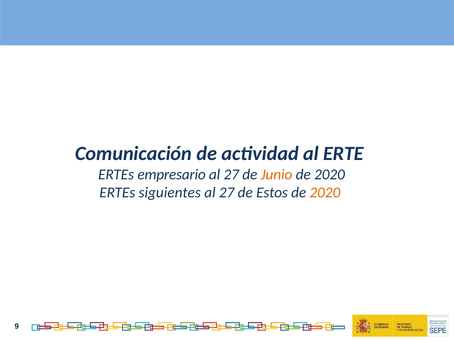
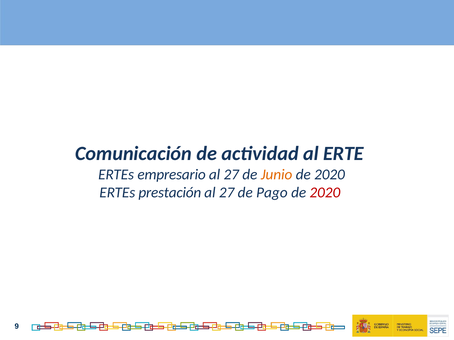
siguientes: siguientes -> prestación (170, 193)
Estos: Estos -> Pago (272, 193)
2020 colour: orange -> red (325, 193)
